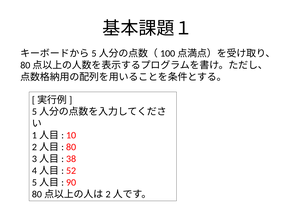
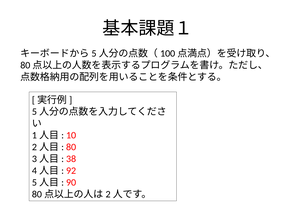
52: 52 -> 92 (71, 171)
